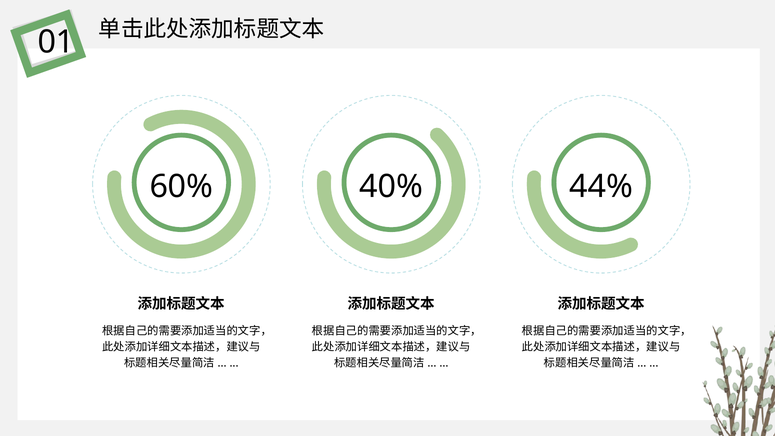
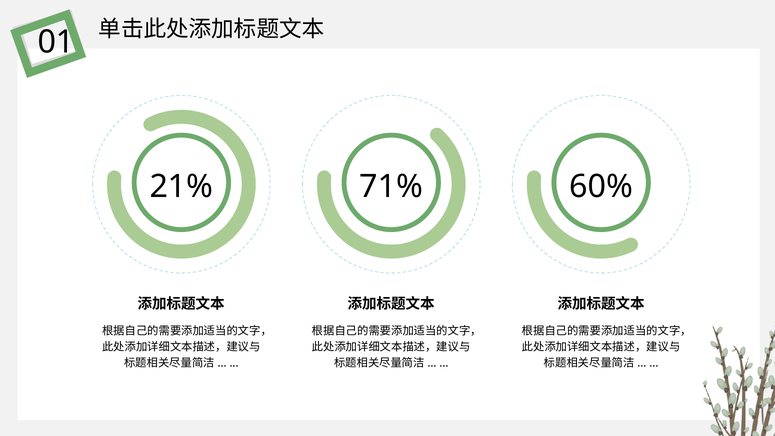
60%: 60% -> 21% (181, 186)
40%: 40% -> 71% (391, 186)
44%: 44% -> 60% (601, 186)
